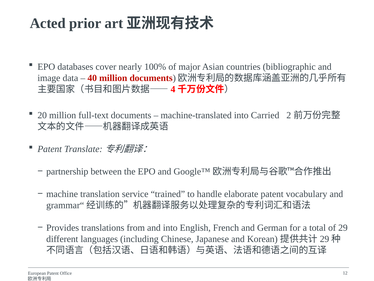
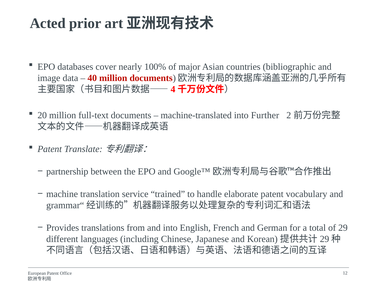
Carried: Carried -> Further (265, 115)
